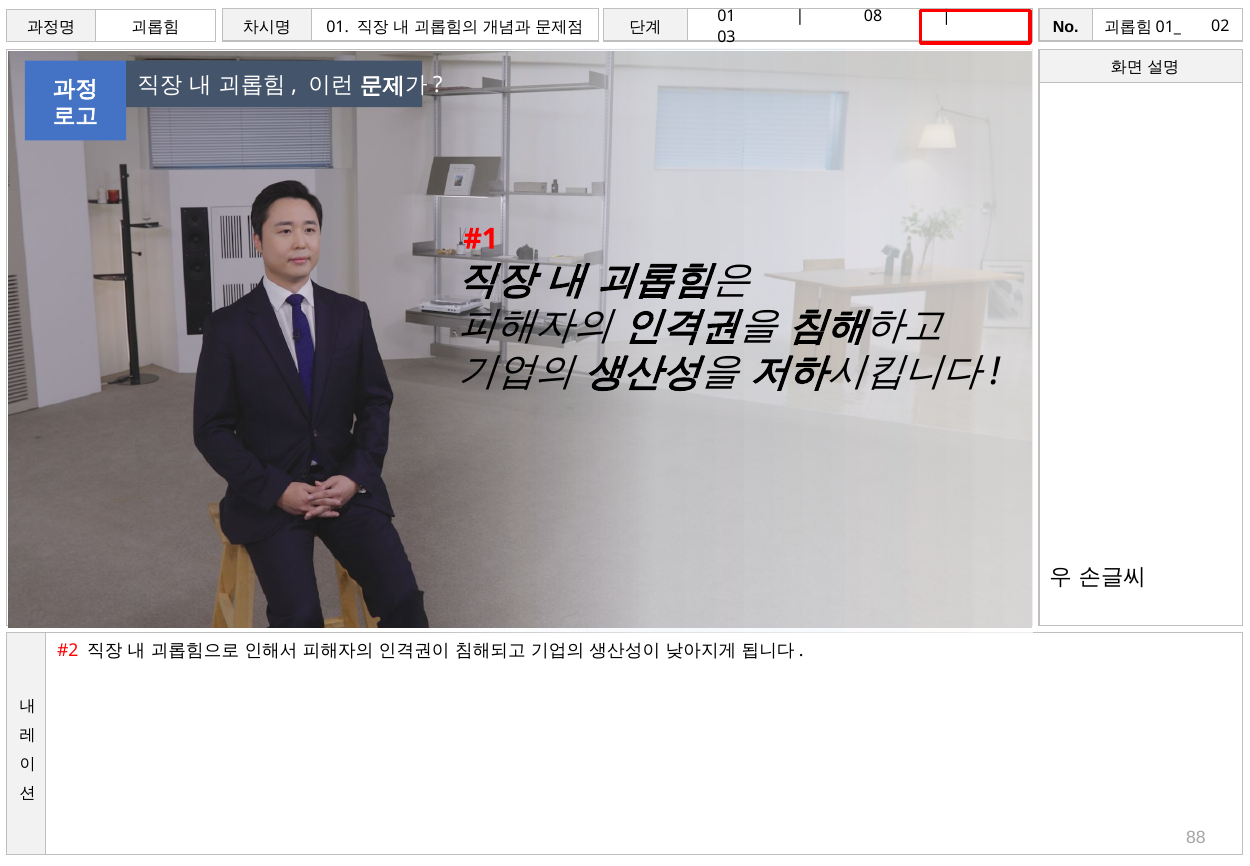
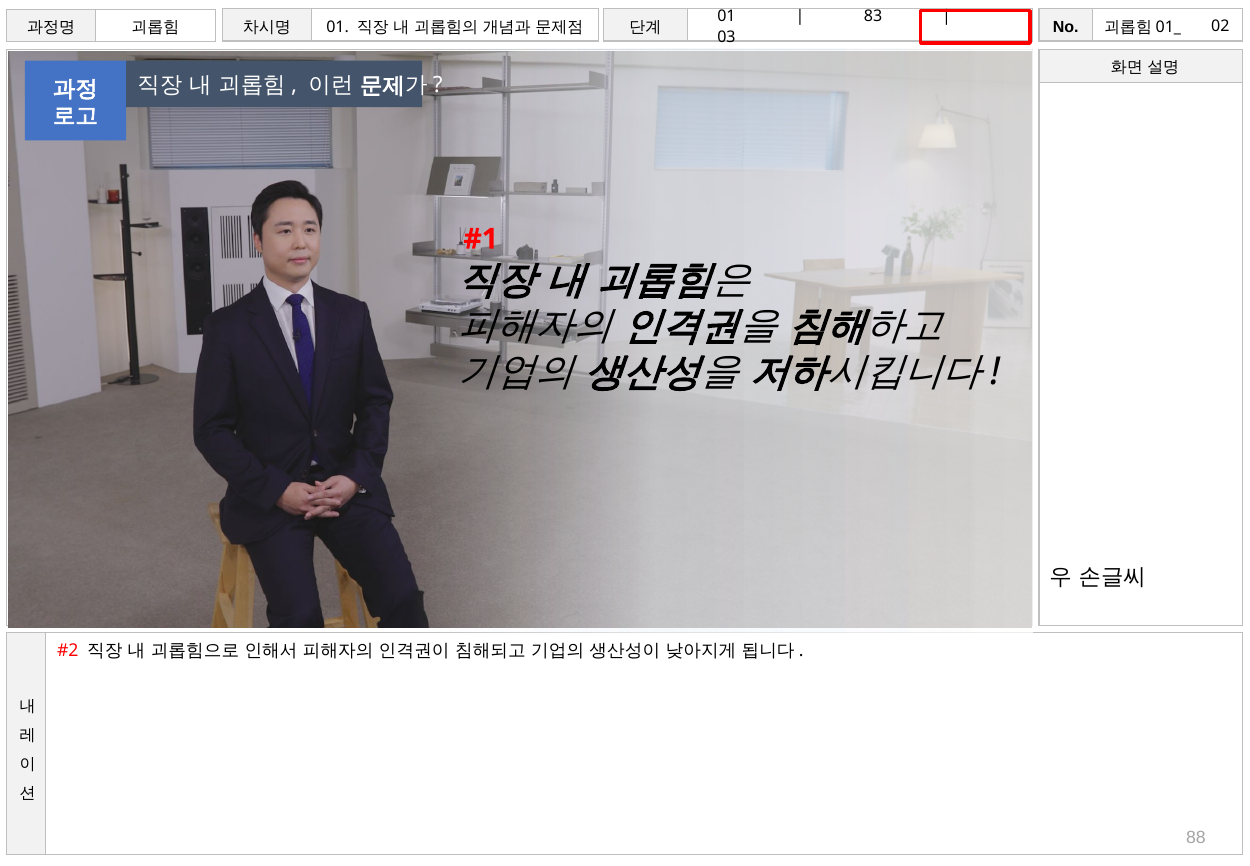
08: 08 -> 83 (873, 16)
